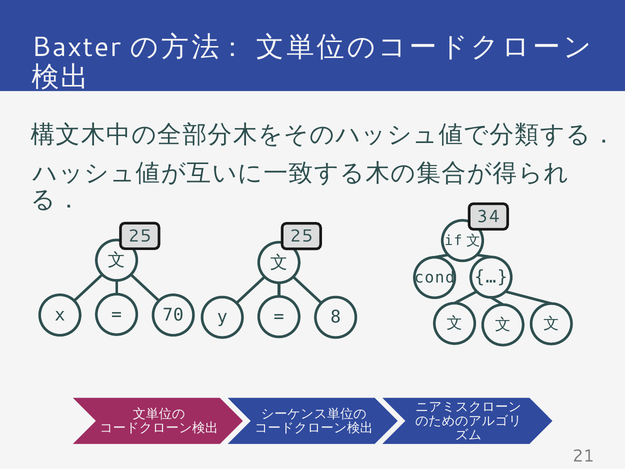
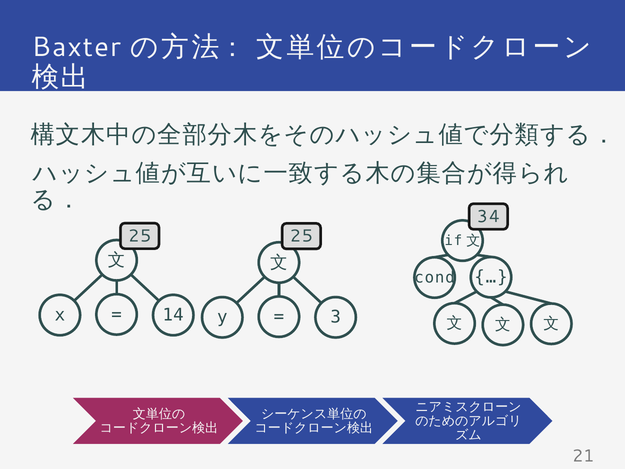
70: 70 -> 14 (173, 315)
8: 8 -> 3 (336, 317)
